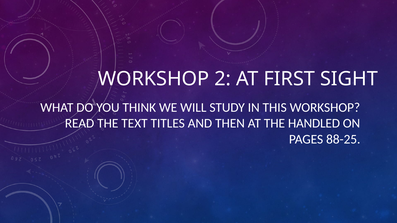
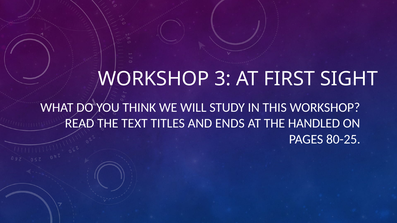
2: 2 -> 3 (223, 79)
THEN: THEN -> ENDS (230, 123)
88-25: 88-25 -> 80-25 (343, 139)
